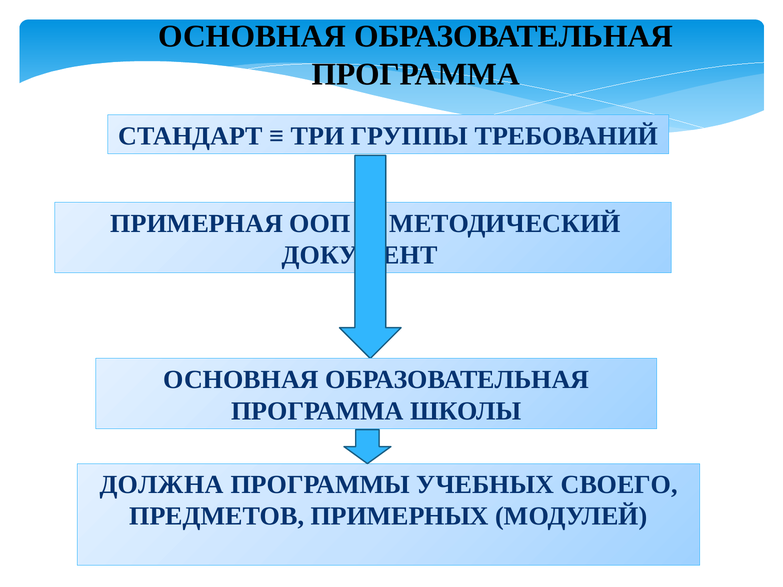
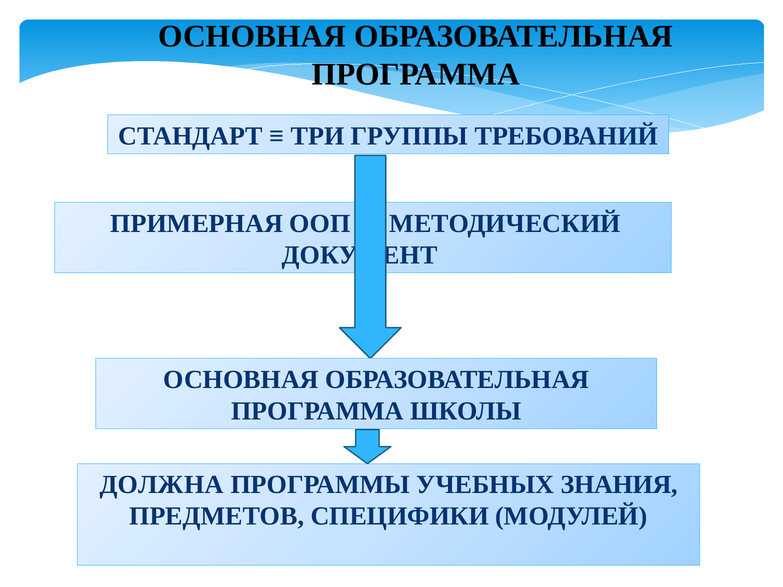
СВОЕГО: СВОЕГО -> ЗНАНИЯ (619, 485)
ПРИМЕРНЫХ: ПРИМЕРНЫХ -> СПЕЦИФИКИ (400, 516)
